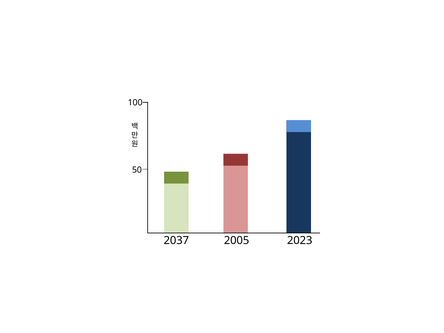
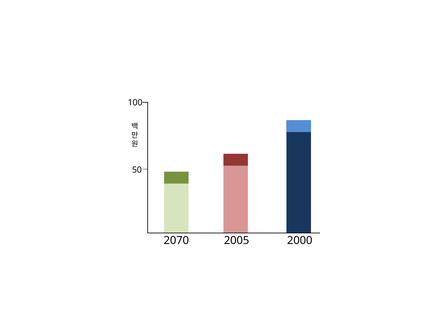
2037: 2037 -> 2070 (176, 241)
2023: 2023 -> 2000 (300, 241)
